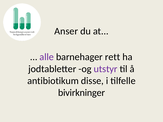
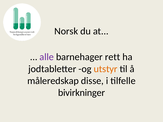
Anser: Anser -> Norsk (66, 31)
utstyr colour: purple -> orange (106, 69)
antibiotikum: antibiotikum -> måleredskap (53, 81)
